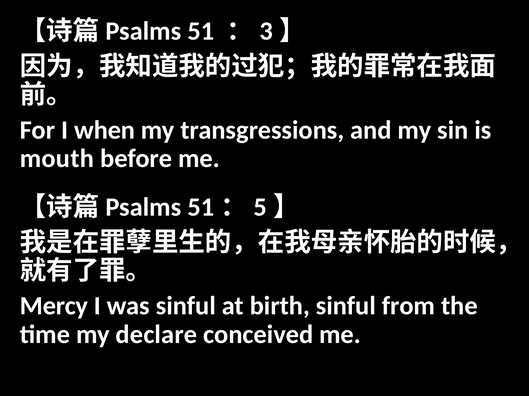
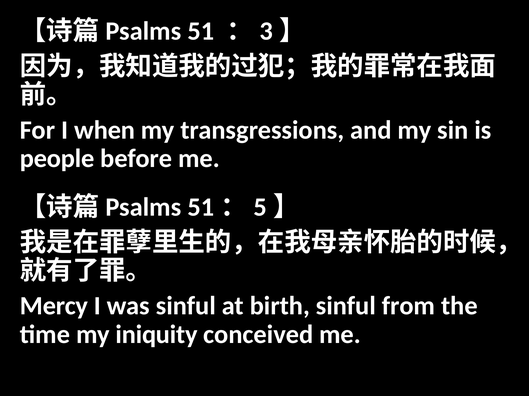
mouth: mouth -> people (57, 159)
declare: declare -> iniquity (157, 335)
